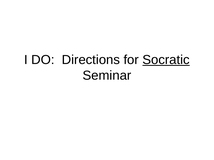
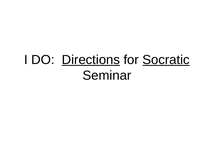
Directions underline: none -> present (91, 60)
